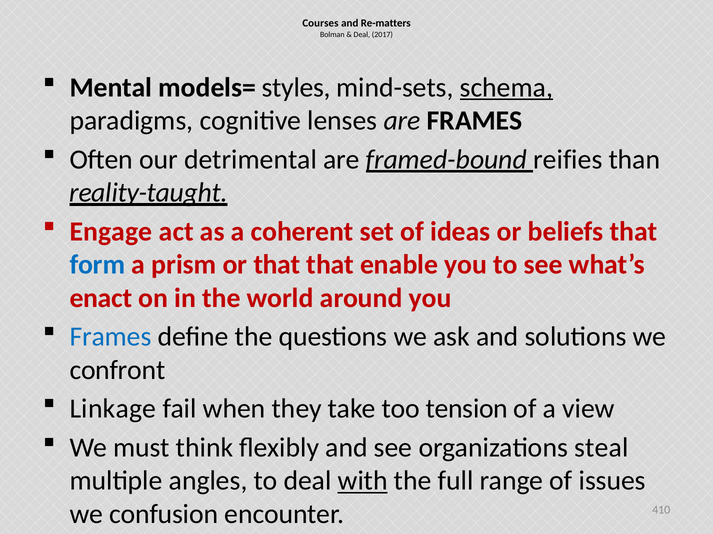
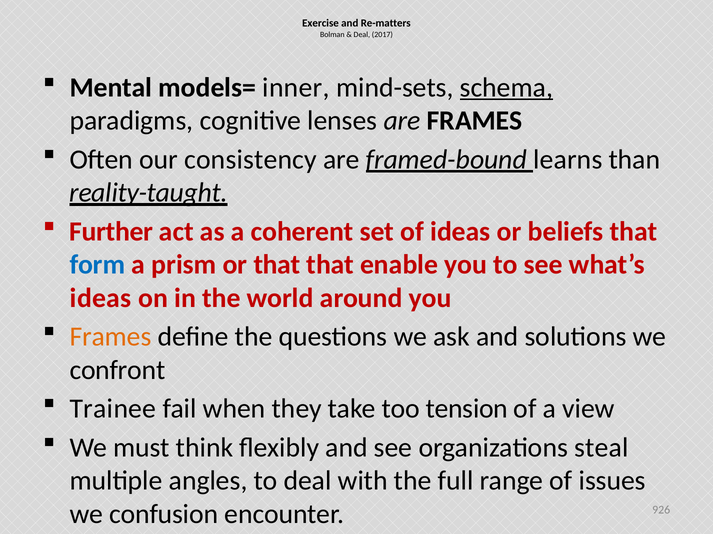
Courses: Courses -> Exercise (320, 23)
styles: styles -> inner (296, 87)
detrimental: detrimental -> consistency (250, 160)
reifies: reifies -> learns (568, 160)
Engage: Engage -> Further (111, 232)
enact: enact -> ideas (101, 298)
Frames colour: blue -> orange (110, 337)
Linkage: Linkage -> Trainee (113, 409)
with underline: present -> none (363, 481)
410: 410 -> 926 (661, 511)
